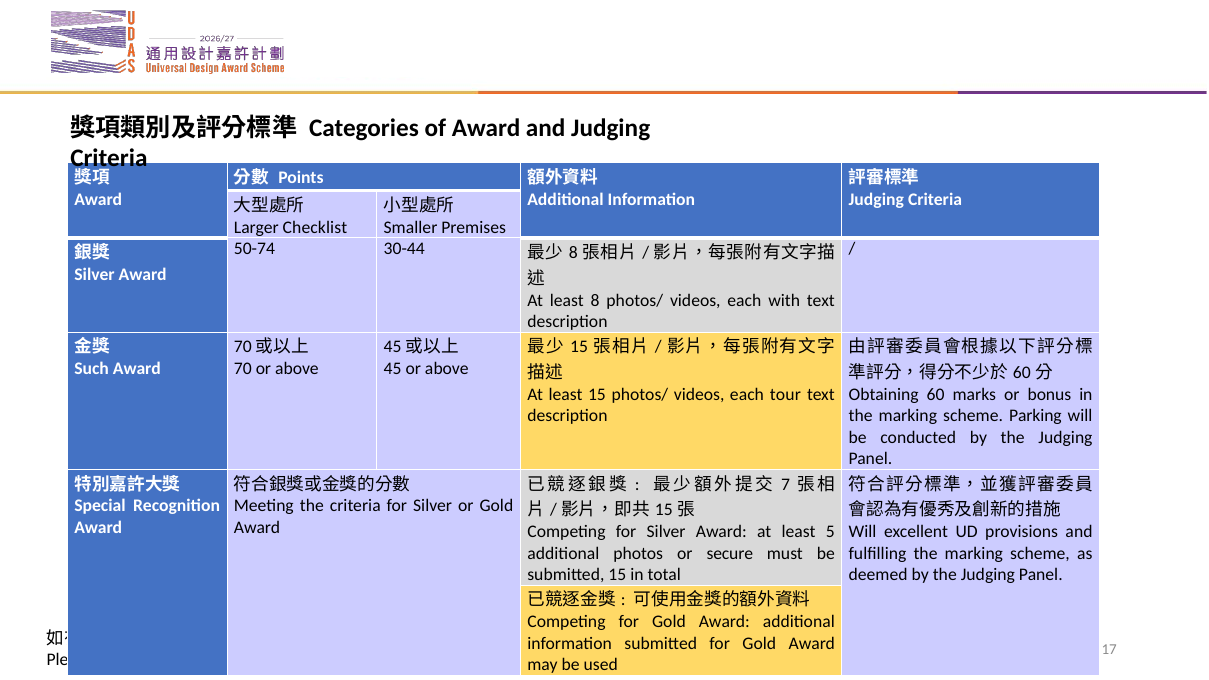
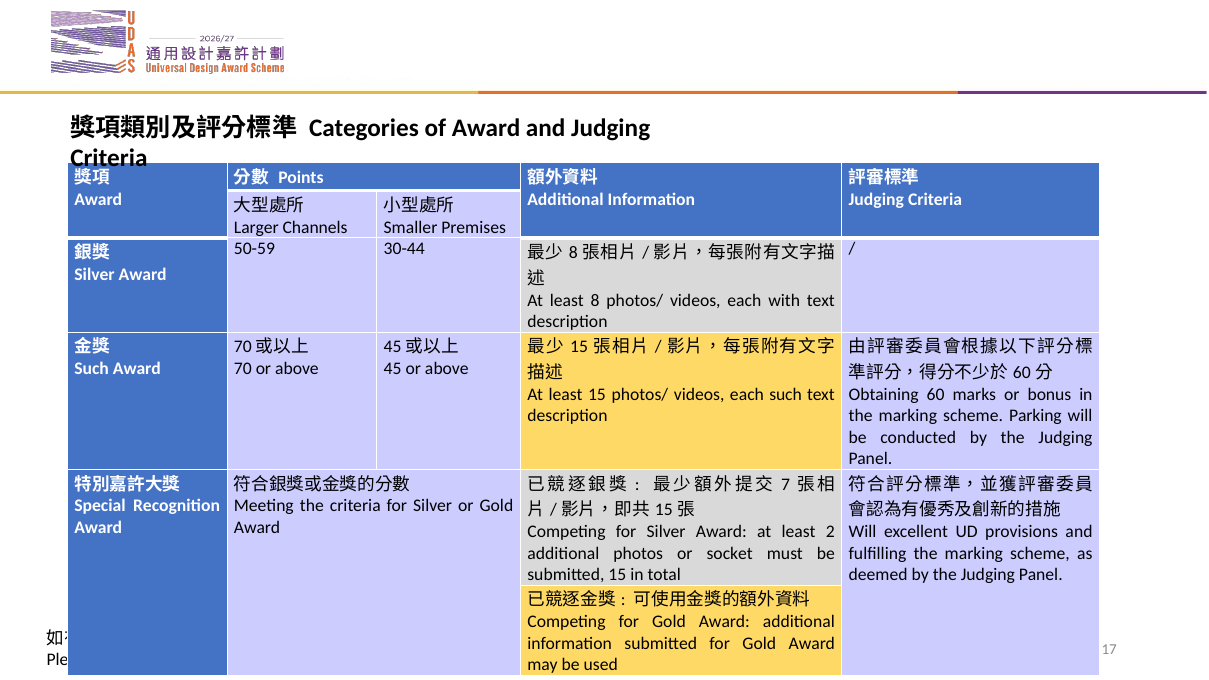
Checklist: Checklist -> Channels (315, 227)
50-74: 50-74 -> 50-59 (254, 249)
each tour: tour -> such (786, 395)
5: 5 -> 2 (830, 532)
secure: secure -> socket (730, 553)
